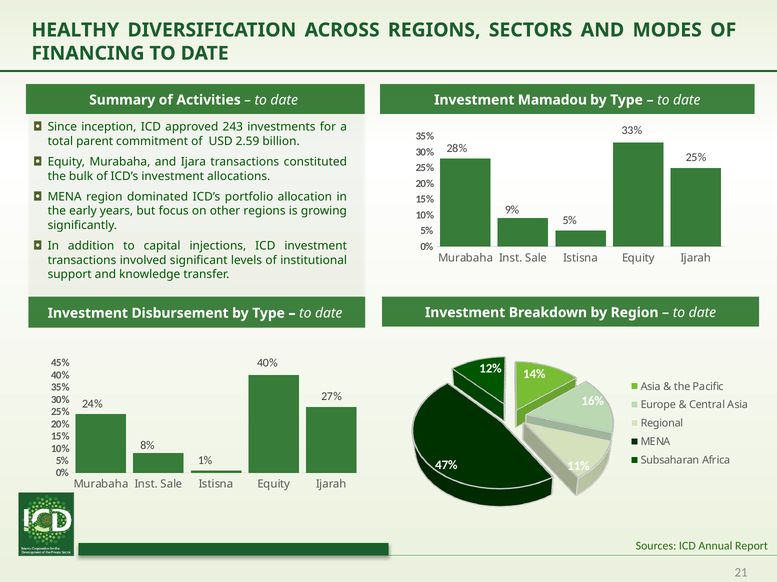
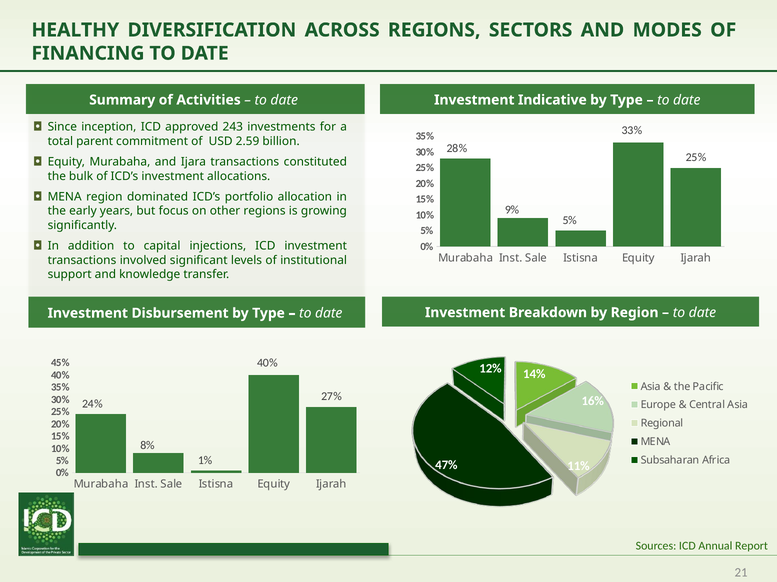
Mamadou: Mamadou -> Indicative (552, 100)
